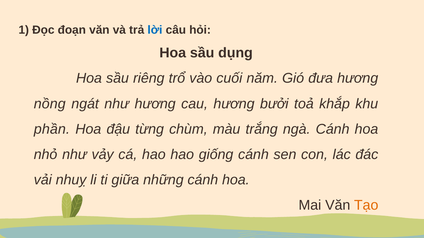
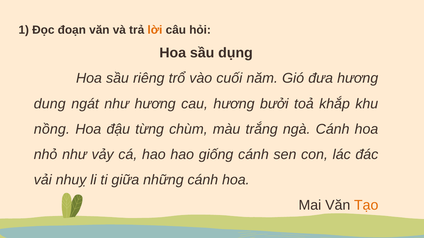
lời colour: blue -> orange (155, 30)
nồng: nồng -> dung (50, 104)
phần: phần -> nồng (52, 129)
